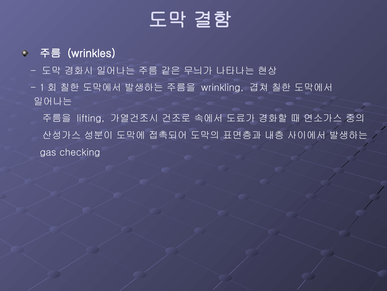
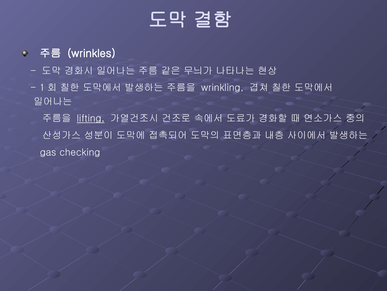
lifting underline: none -> present (91, 118)
